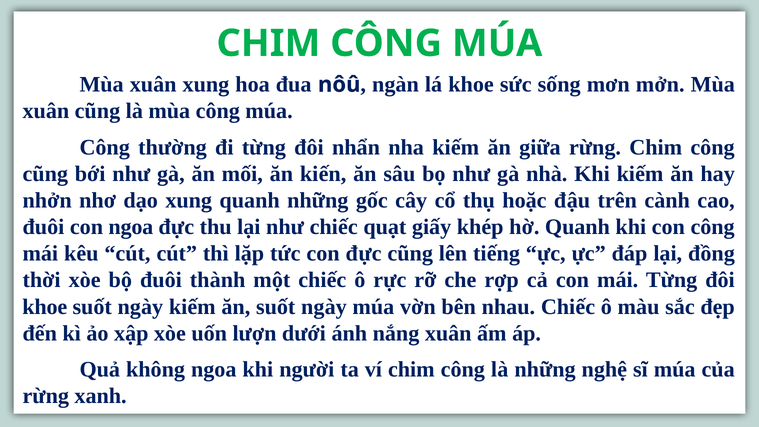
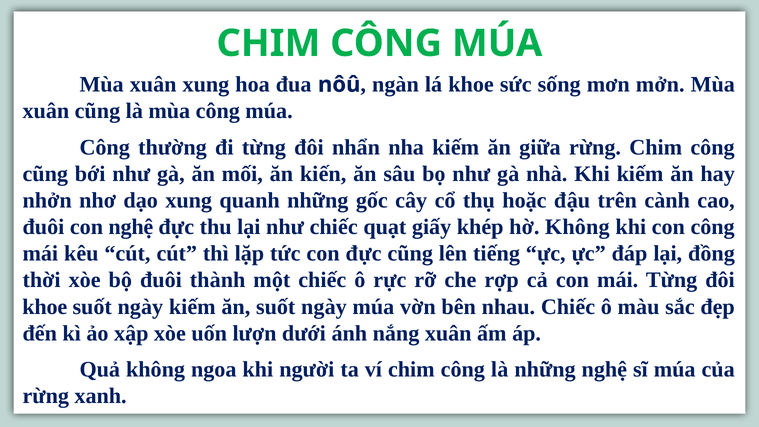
con ngoa: ngoa -> nghệ (131, 227)
hờ Quanh: Quanh -> Không (577, 227)
